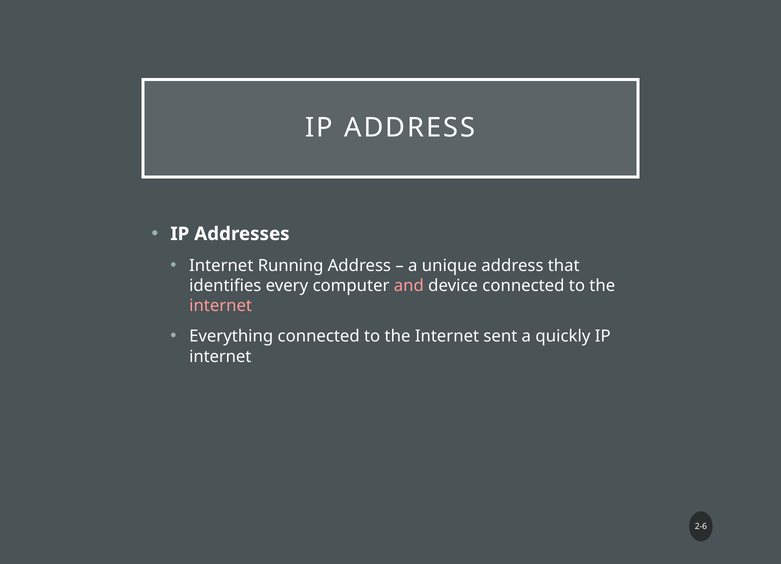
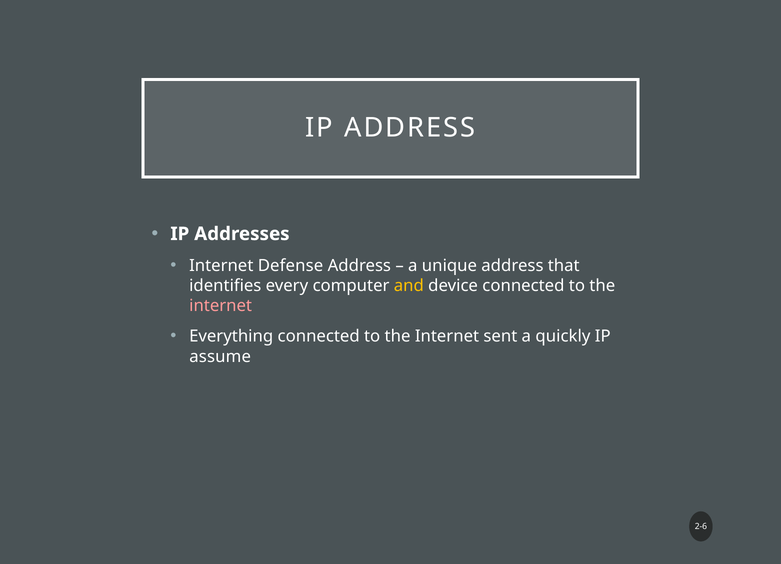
Running: Running -> Defense (290, 266)
and colour: pink -> yellow (409, 286)
internet: internet -> assume (220, 357)
